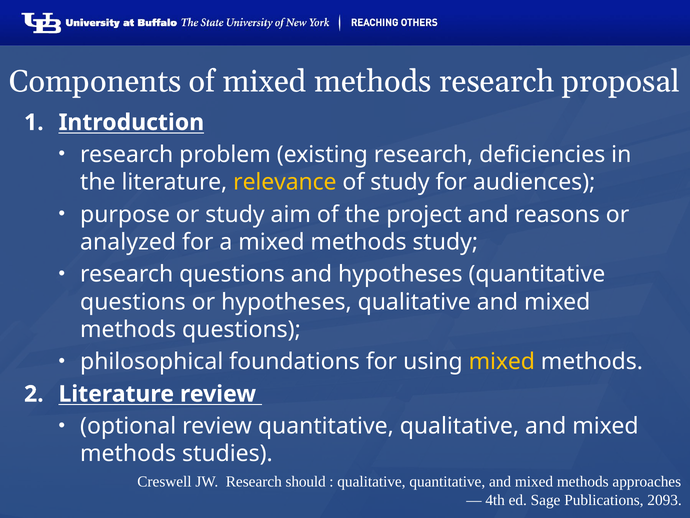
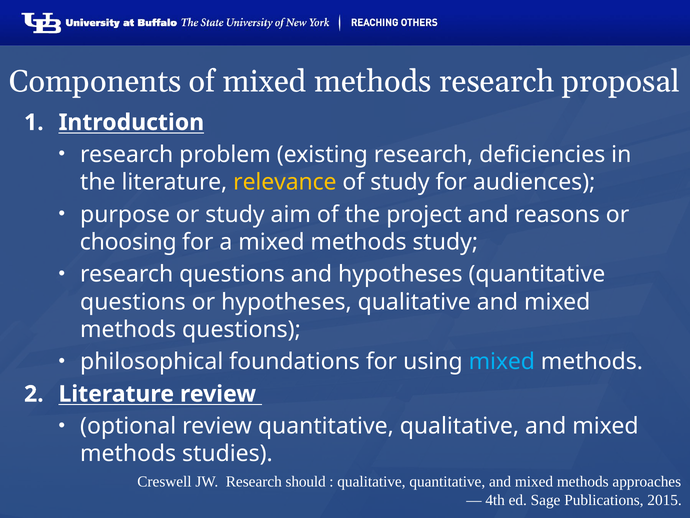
analyzed: analyzed -> choosing (128, 242)
mixed colour: yellow -> light blue (502, 361)
2093: 2093 -> 2015 (665, 500)
